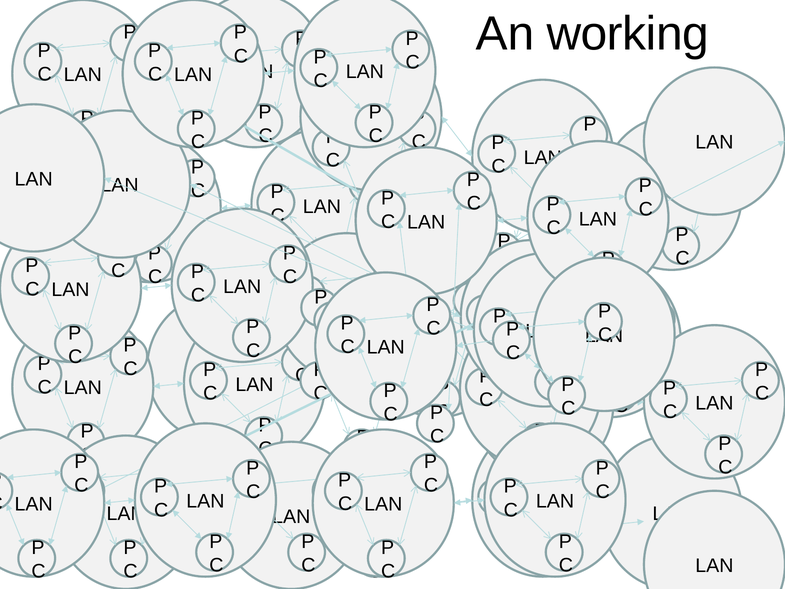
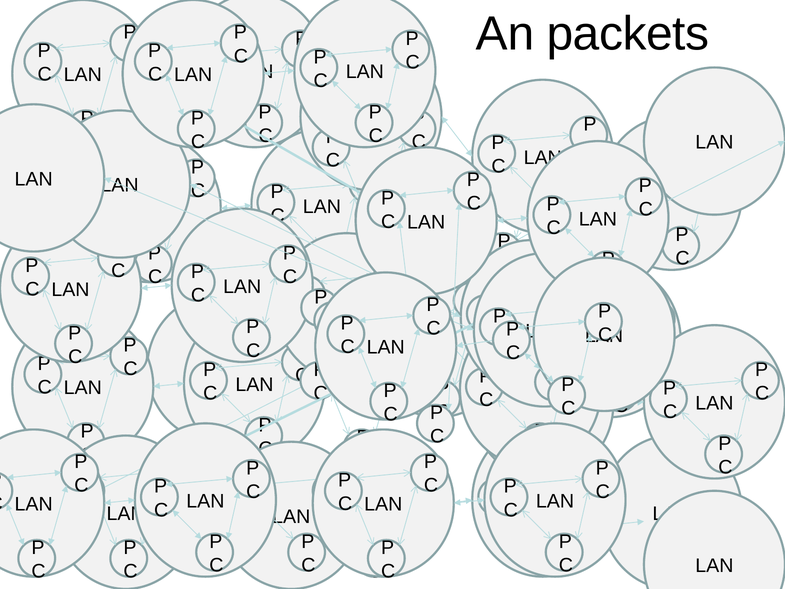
working: working -> packets (628, 34)
